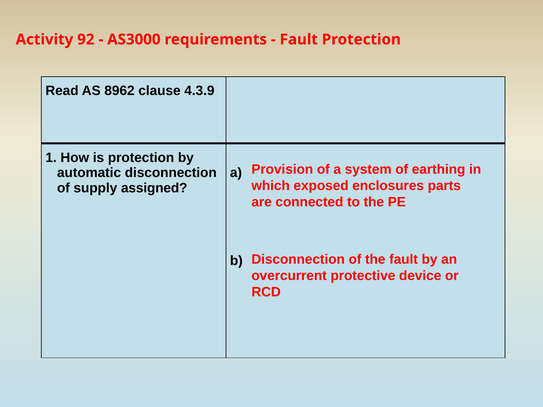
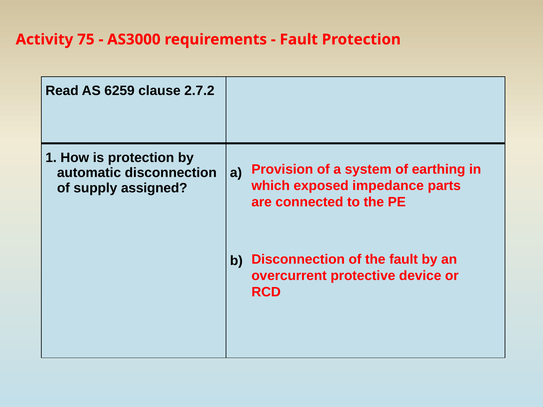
92: 92 -> 75 (86, 39)
8962: 8962 -> 6259 (120, 91)
4.3.9: 4.3.9 -> 2.7.2 (199, 91)
enclosures: enclosures -> impedance (388, 186)
